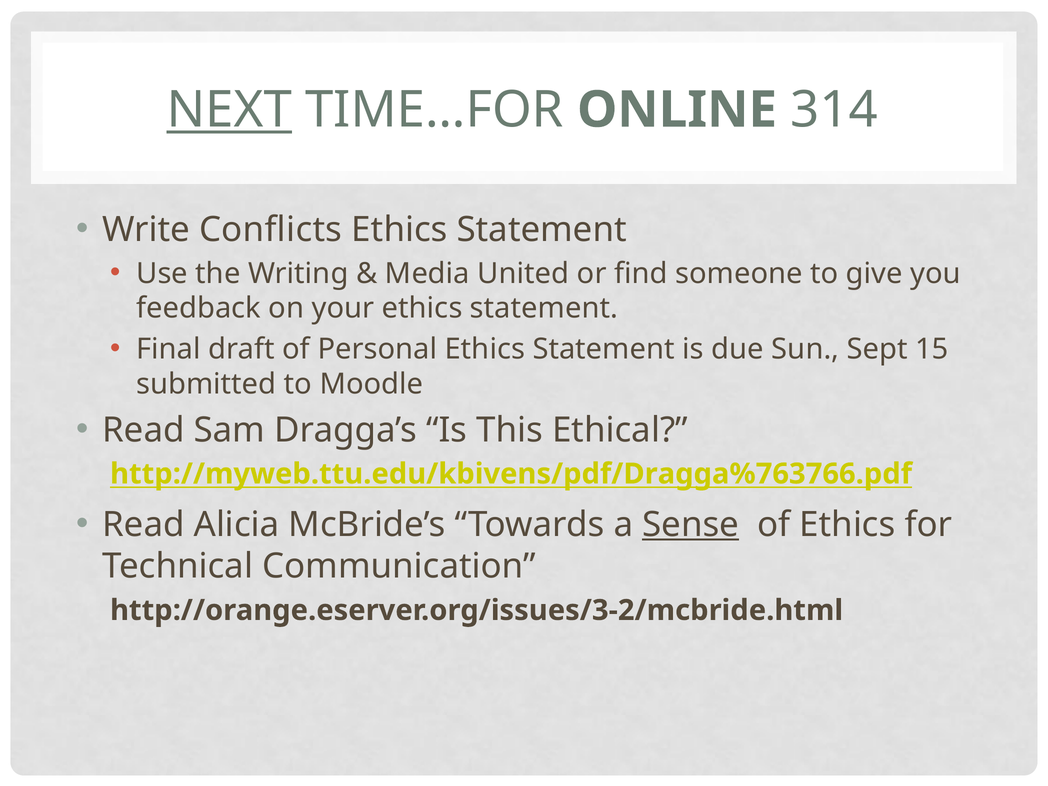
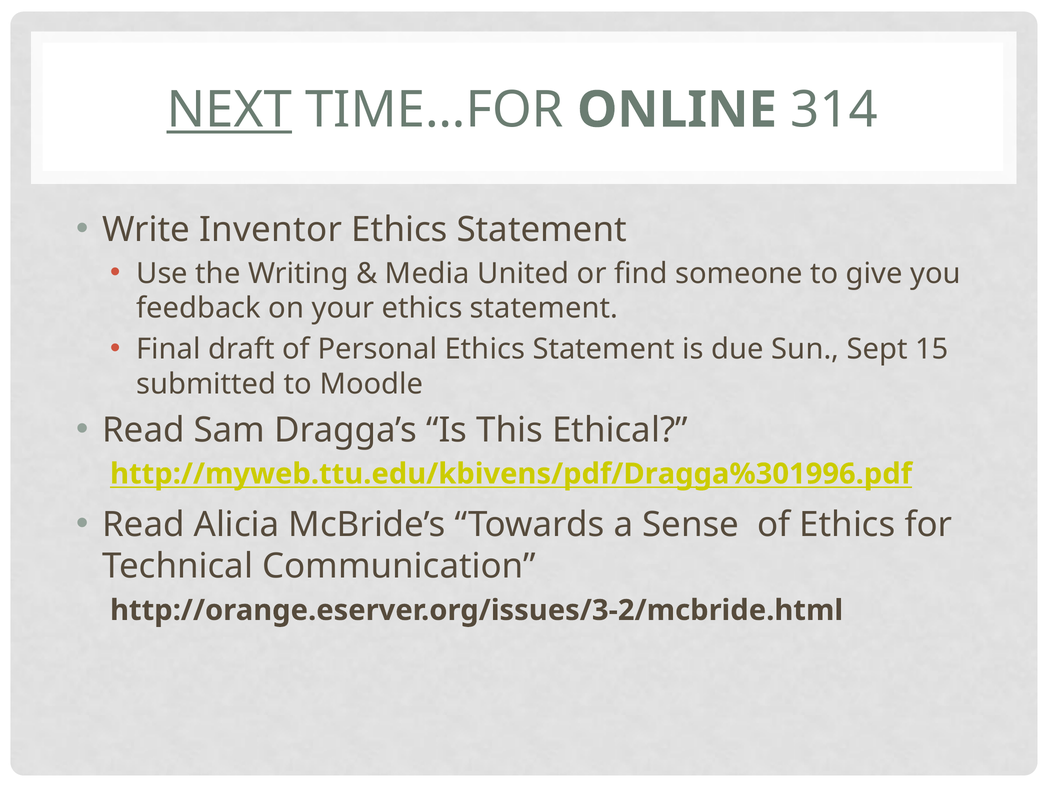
Conflicts: Conflicts -> Inventor (271, 230)
http://myweb.ttu.edu/kbivens/pdf/Dragga%763766.pdf: http://myweb.ttu.edu/kbivens/pdf/Dragga%763766.pdf -> http://myweb.ttu.edu/kbivens/pdf/Dragga%301996.pdf (511, 474)
Sense underline: present -> none (691, 525)
